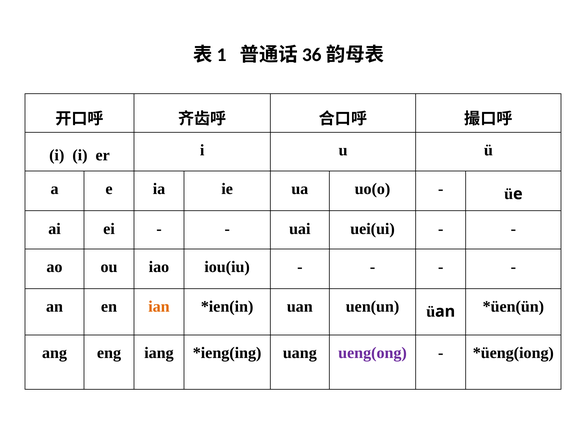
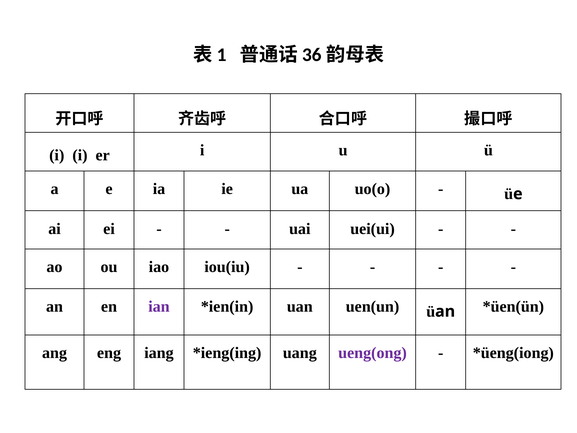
ian colour: orange -> purple (159, 306)
